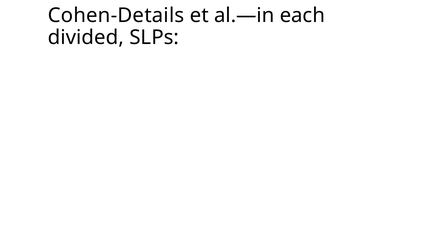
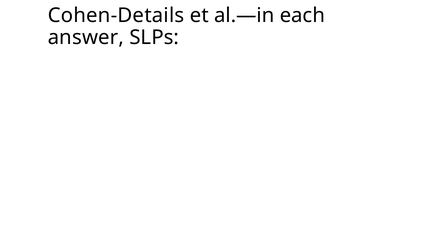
divided: divided -> answer (86, 37)
